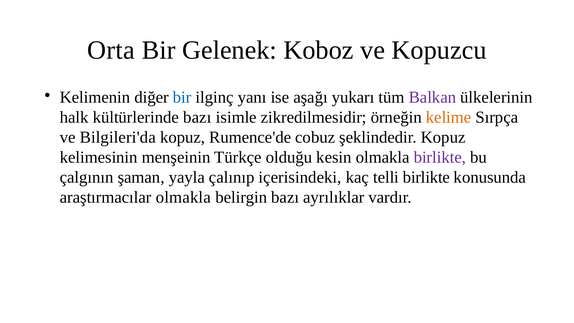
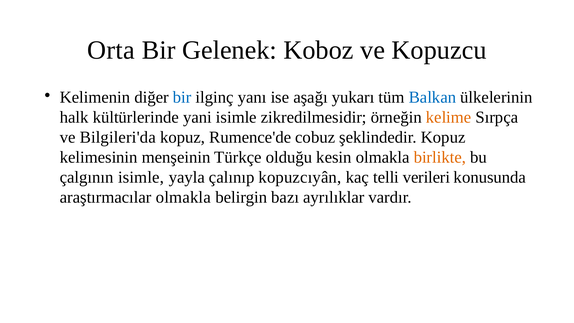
Balkan colour: purple -> blue (432, 97)
kültürlerinde bazı: bazı -> yani (197, 117)
birlikte colour: purple -> orange (440, 157)
çalgının şaman: şaman -> isimle (141, 177)
içerisindeki: içerisindeki -> kopuzcıyân (300, 177)
telli birlikte: birlikte -> verileri (426, 177)
